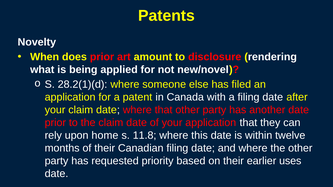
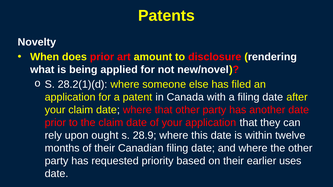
home: home -> ought (105, 136)
11.8: 11.8 -> 28.9 (145, 136)
